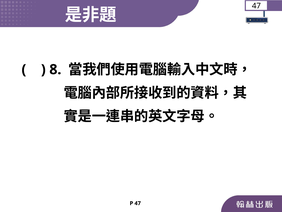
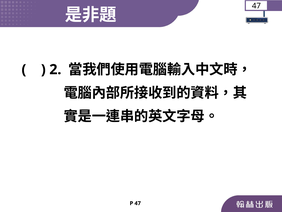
8: 8 -> 2 (55, 69)
